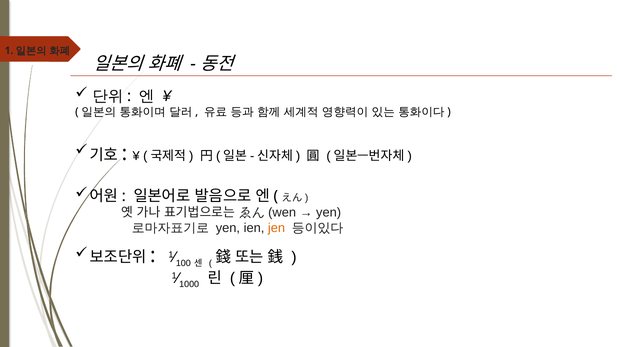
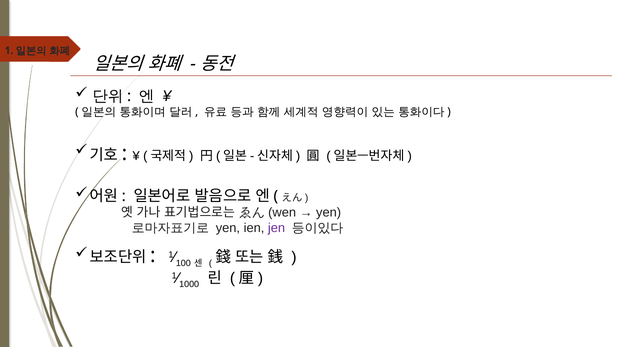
jen colour: orange -> purple (277, 228)
